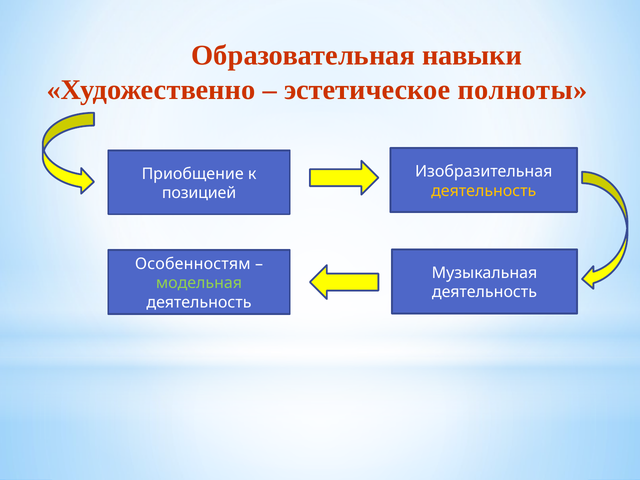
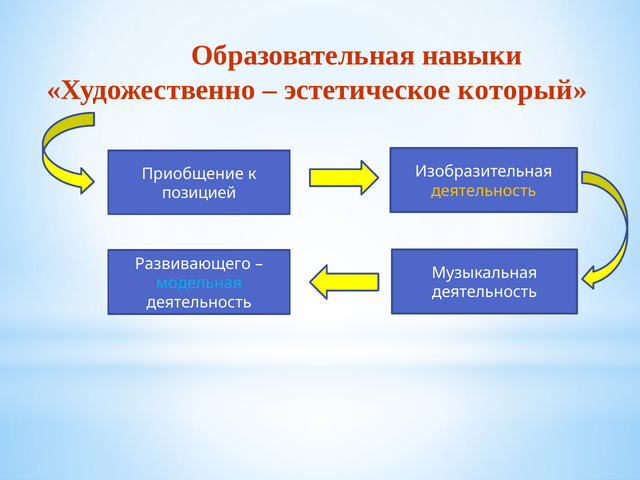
полноты: полноты -> который (523, 90)
Особенностям: Особенностям -> Развивающего (193, 264)
модельная colour: light green -> light blue (199, 283)
